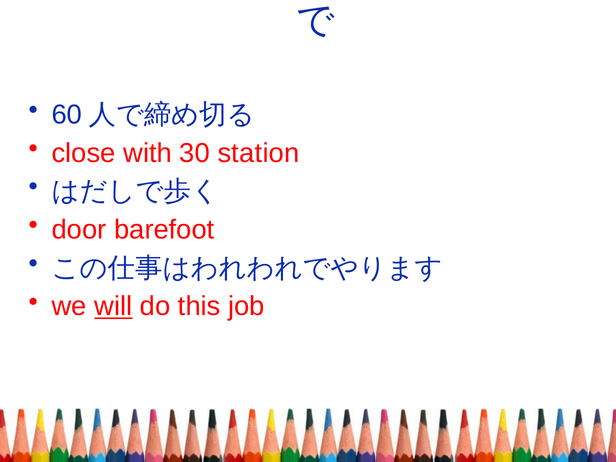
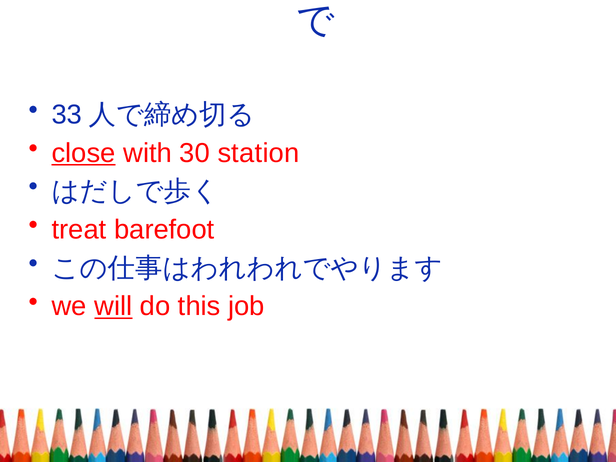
60: 60 -> 33 (67, 115)
close underline: none -> present (84, 153)
door: door -> treat (79, 230)
